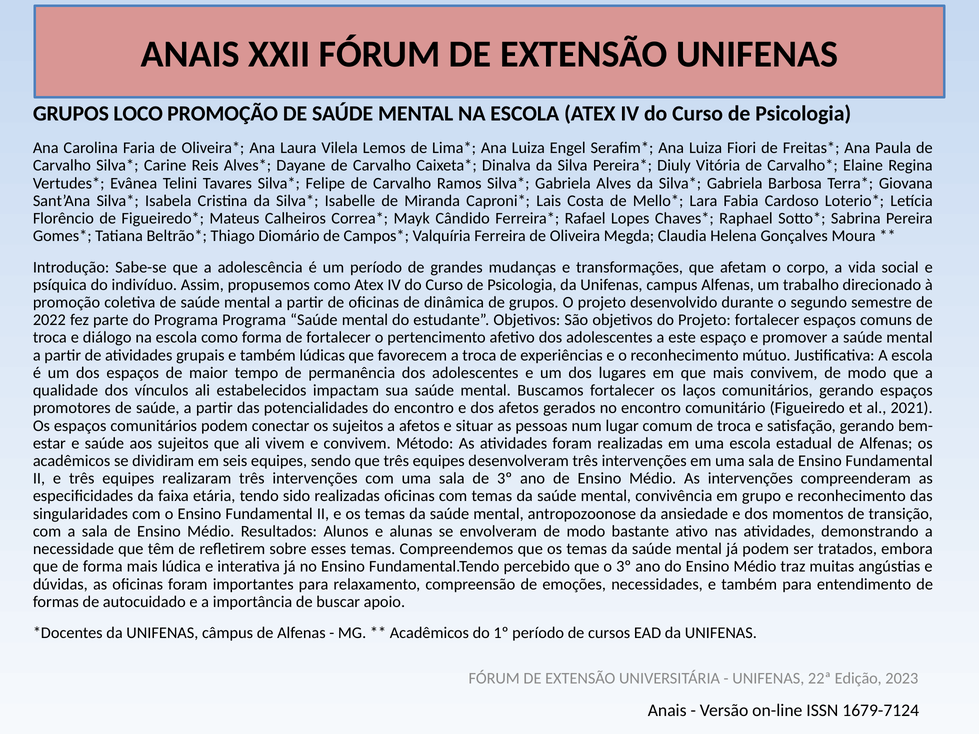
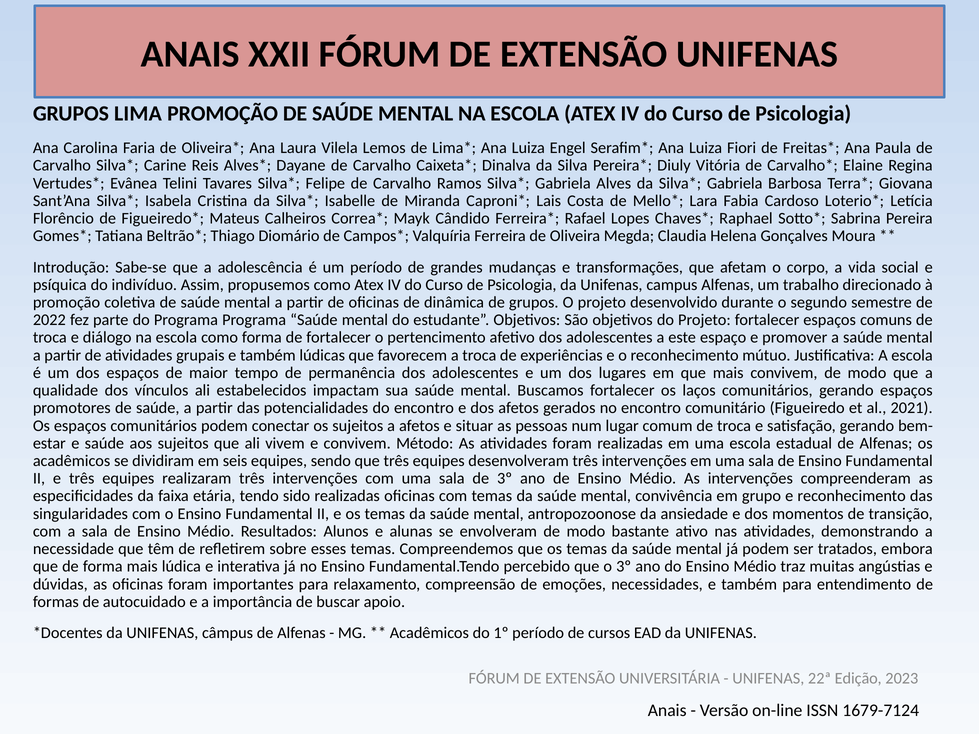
LOCO: LOCO -> LIMA (138, 114)
